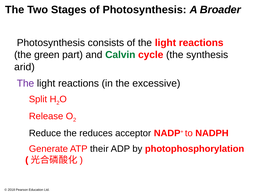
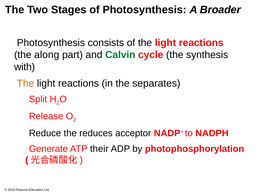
green: green -> along (47, 55)
arid: arid -> with (25, 67)
The colour: purple -> orange (25, 83)
excessive: excessive -> separates (156, 83)
